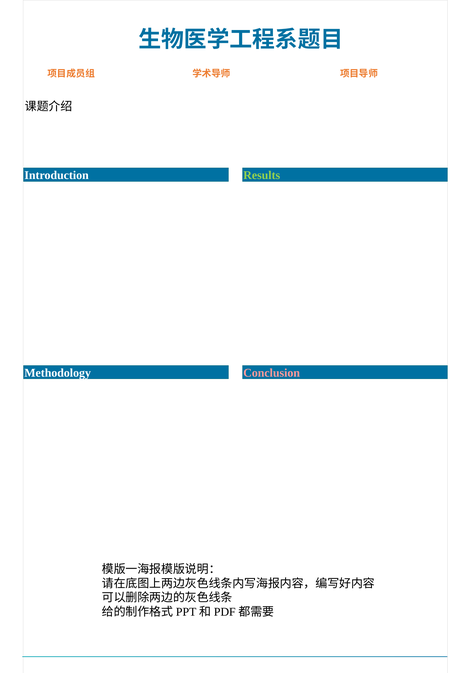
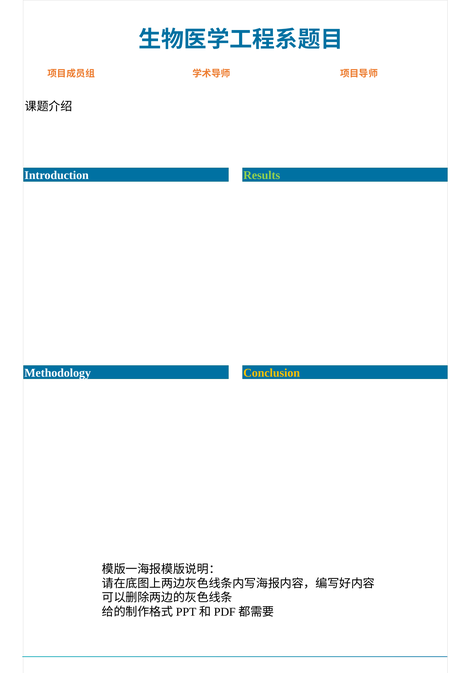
Conclusion colour: pink -> yellow (272, 373)
